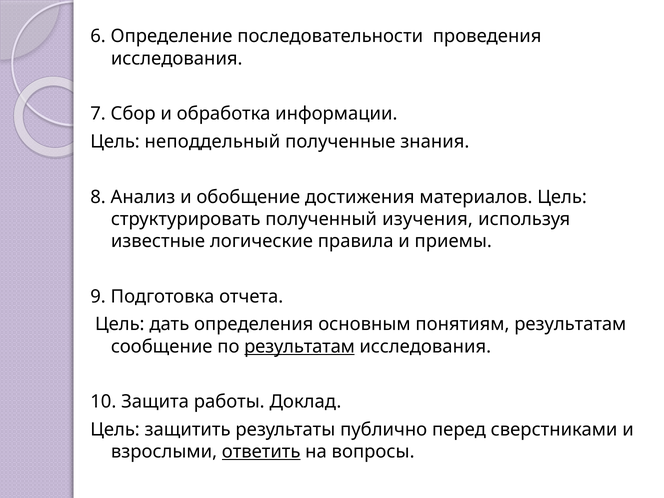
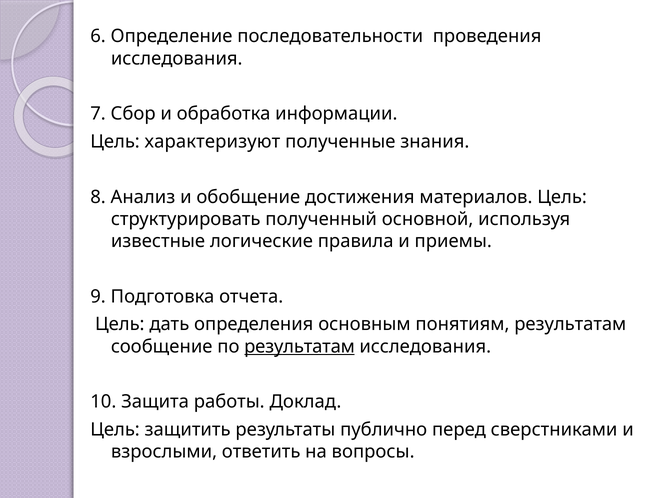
неподдельный: неподдельный -> характеризуют (212, 142)
изучения: изучения -> основной (428, 219)
ответить underline: present -> none (261, 452)
